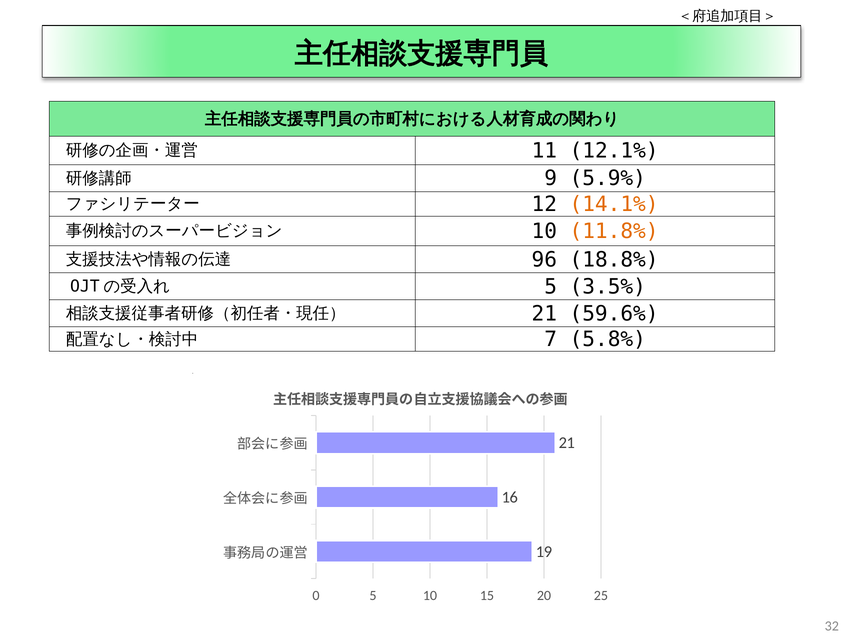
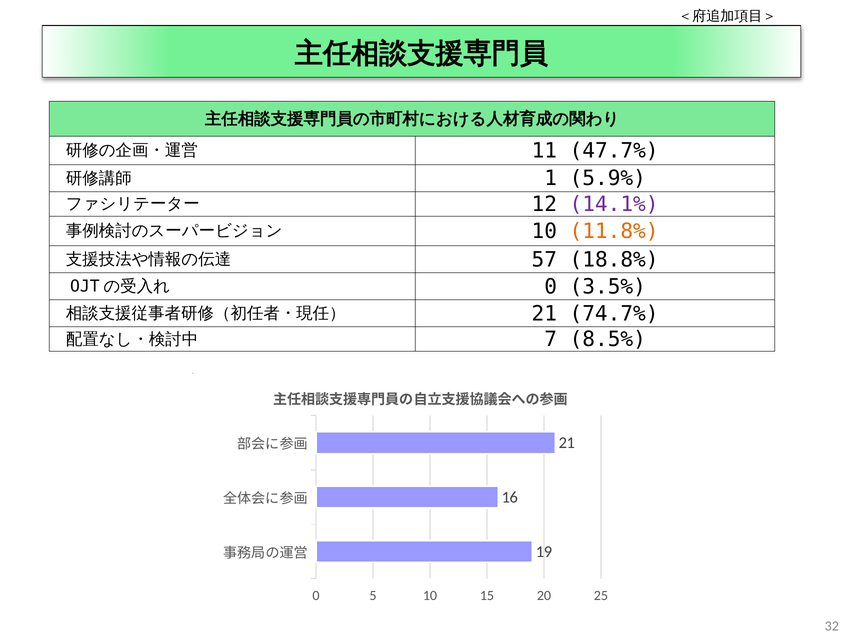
12.1%: 12.1% -> 47.7% (614, 151)
9: 9 -> 1 (551, 178)
14.1% colour: orange -> purple (614, 204)
96: 96 -> 57 (544, 260)
5: 5 -> 0 (551, 287)
59.6%: 59.6% -> 74.7% (614, 314)
5.8%: 5.8% -> 8.5% (608, 339)
